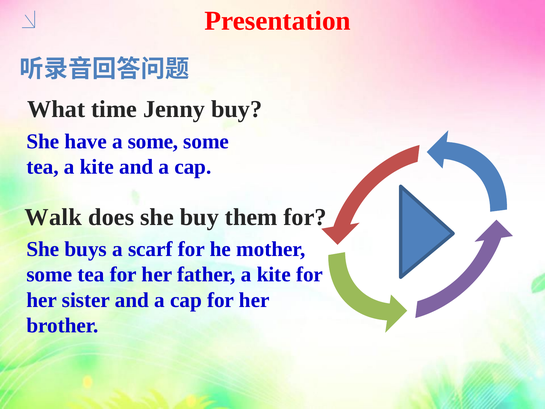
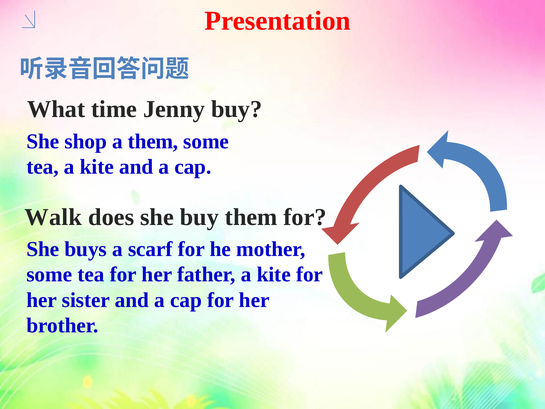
have: have -> shop (86, 141)
a some: some -> them (153, 141)
